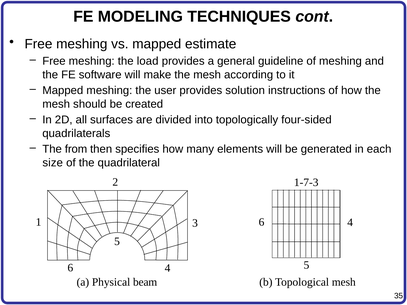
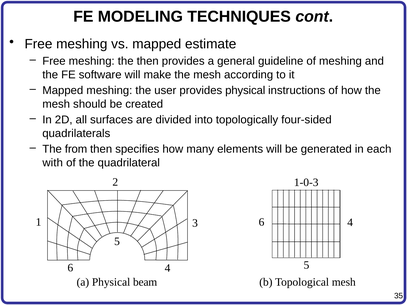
the load: load -> then (148, 61)
provides solution: solution -> physical (245, 91)
size: size -> with (53, 163)
1-7-3: 1-7-3 -> 1-0-3 (306, 183)
